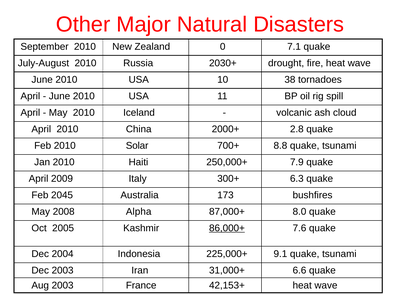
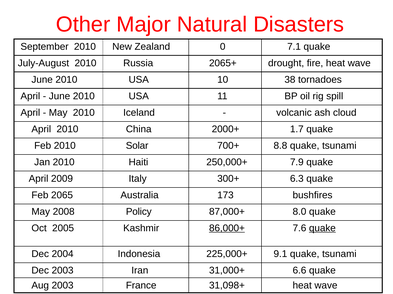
2030+: 2030+ -> 2065+ (223, 63)
2.8: 2.8 -> 1.7 (297, 129)
2045: 2045 -> 2065 (62, 196)
Alpha: Alpha -> Policy (139, 212)
quake underline: none -> present (322, 229)
42,153+: 42,153+ -> 31,098+ (227, 286)
